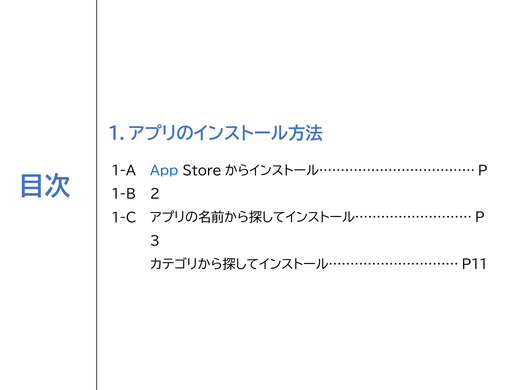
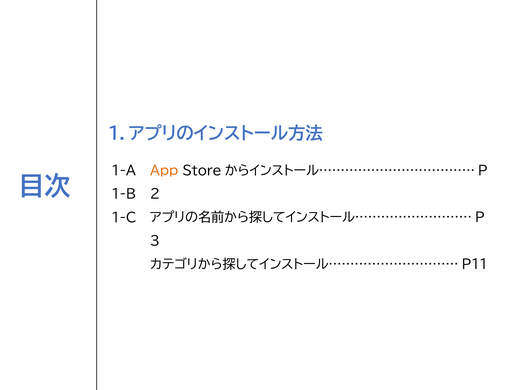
App colour: blue -> orange (164, 171)
